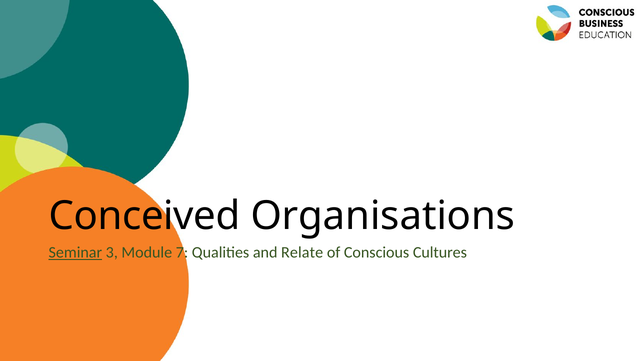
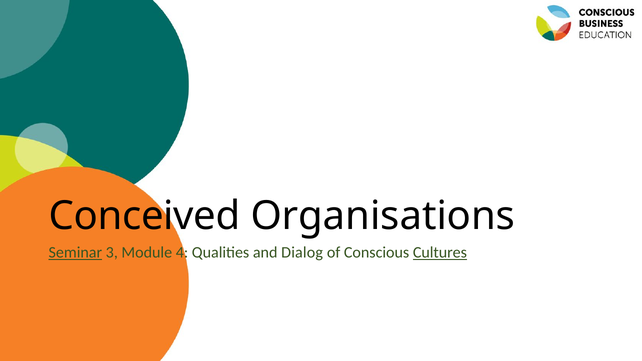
7: 7 -> 4 (182, 253)
Relate: Relate -> Dialog (302, 253)
Cultures underline: none -> present (440, 253)
